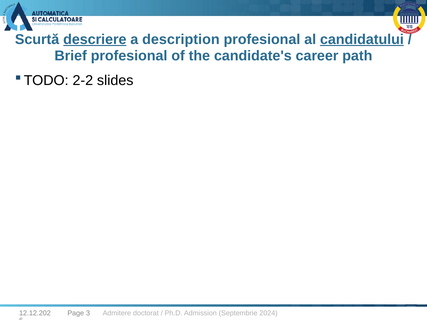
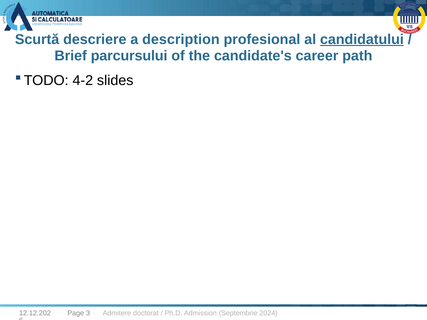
descriere underline: present -> none (95, 39)
Brief profesional: profesional -> parcursului (129, 56)
2-2: 2-2 -> 4-2 (83, 81)
